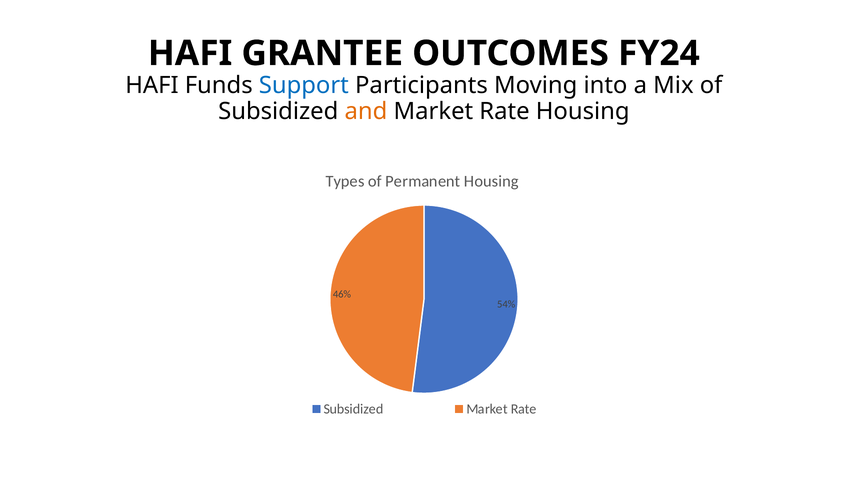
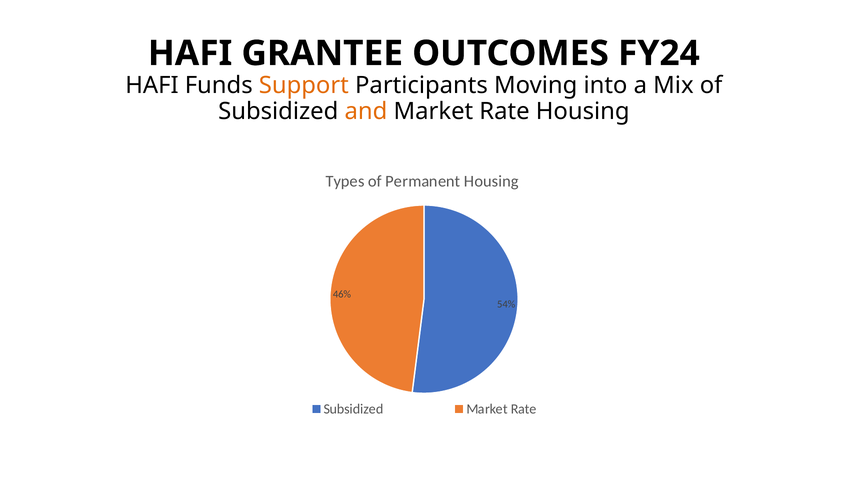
Support colour: blue -> orange (304, 85)
